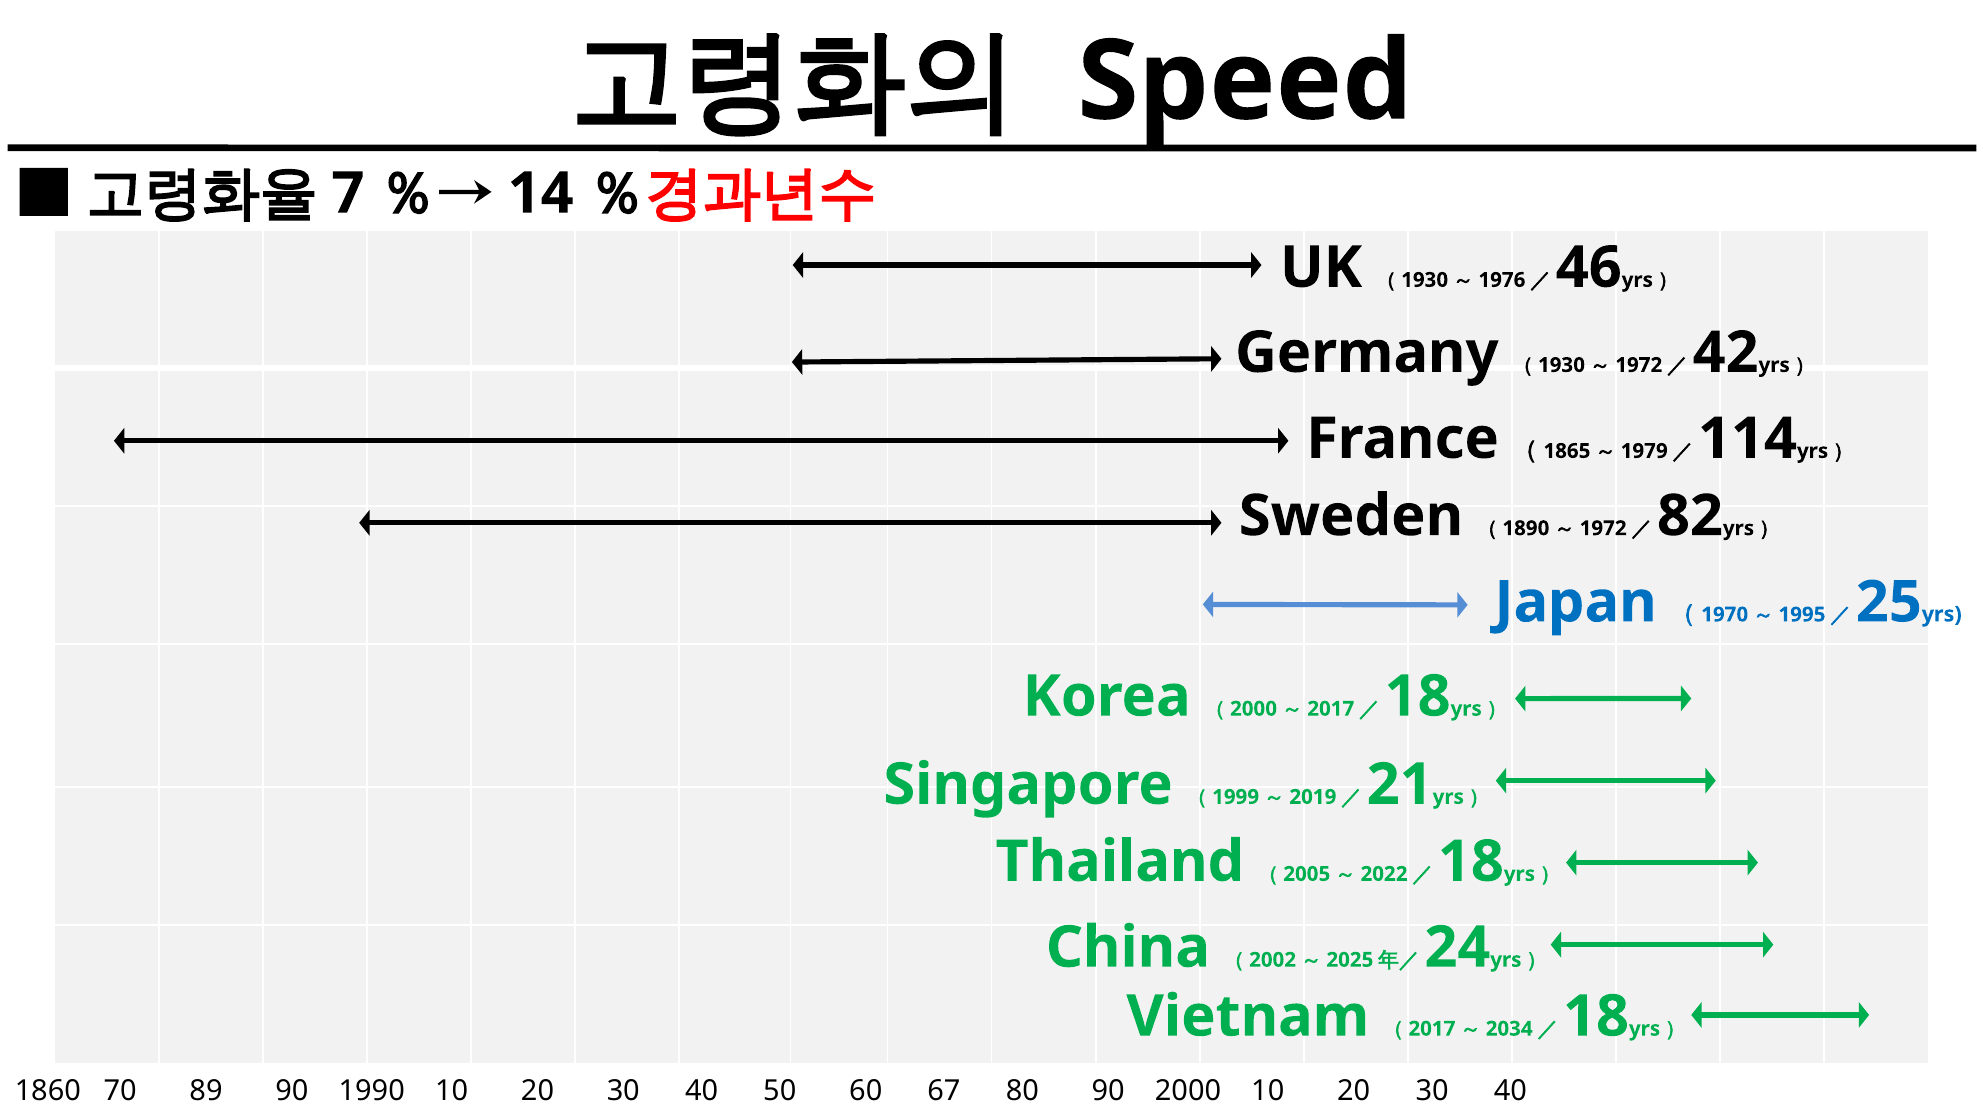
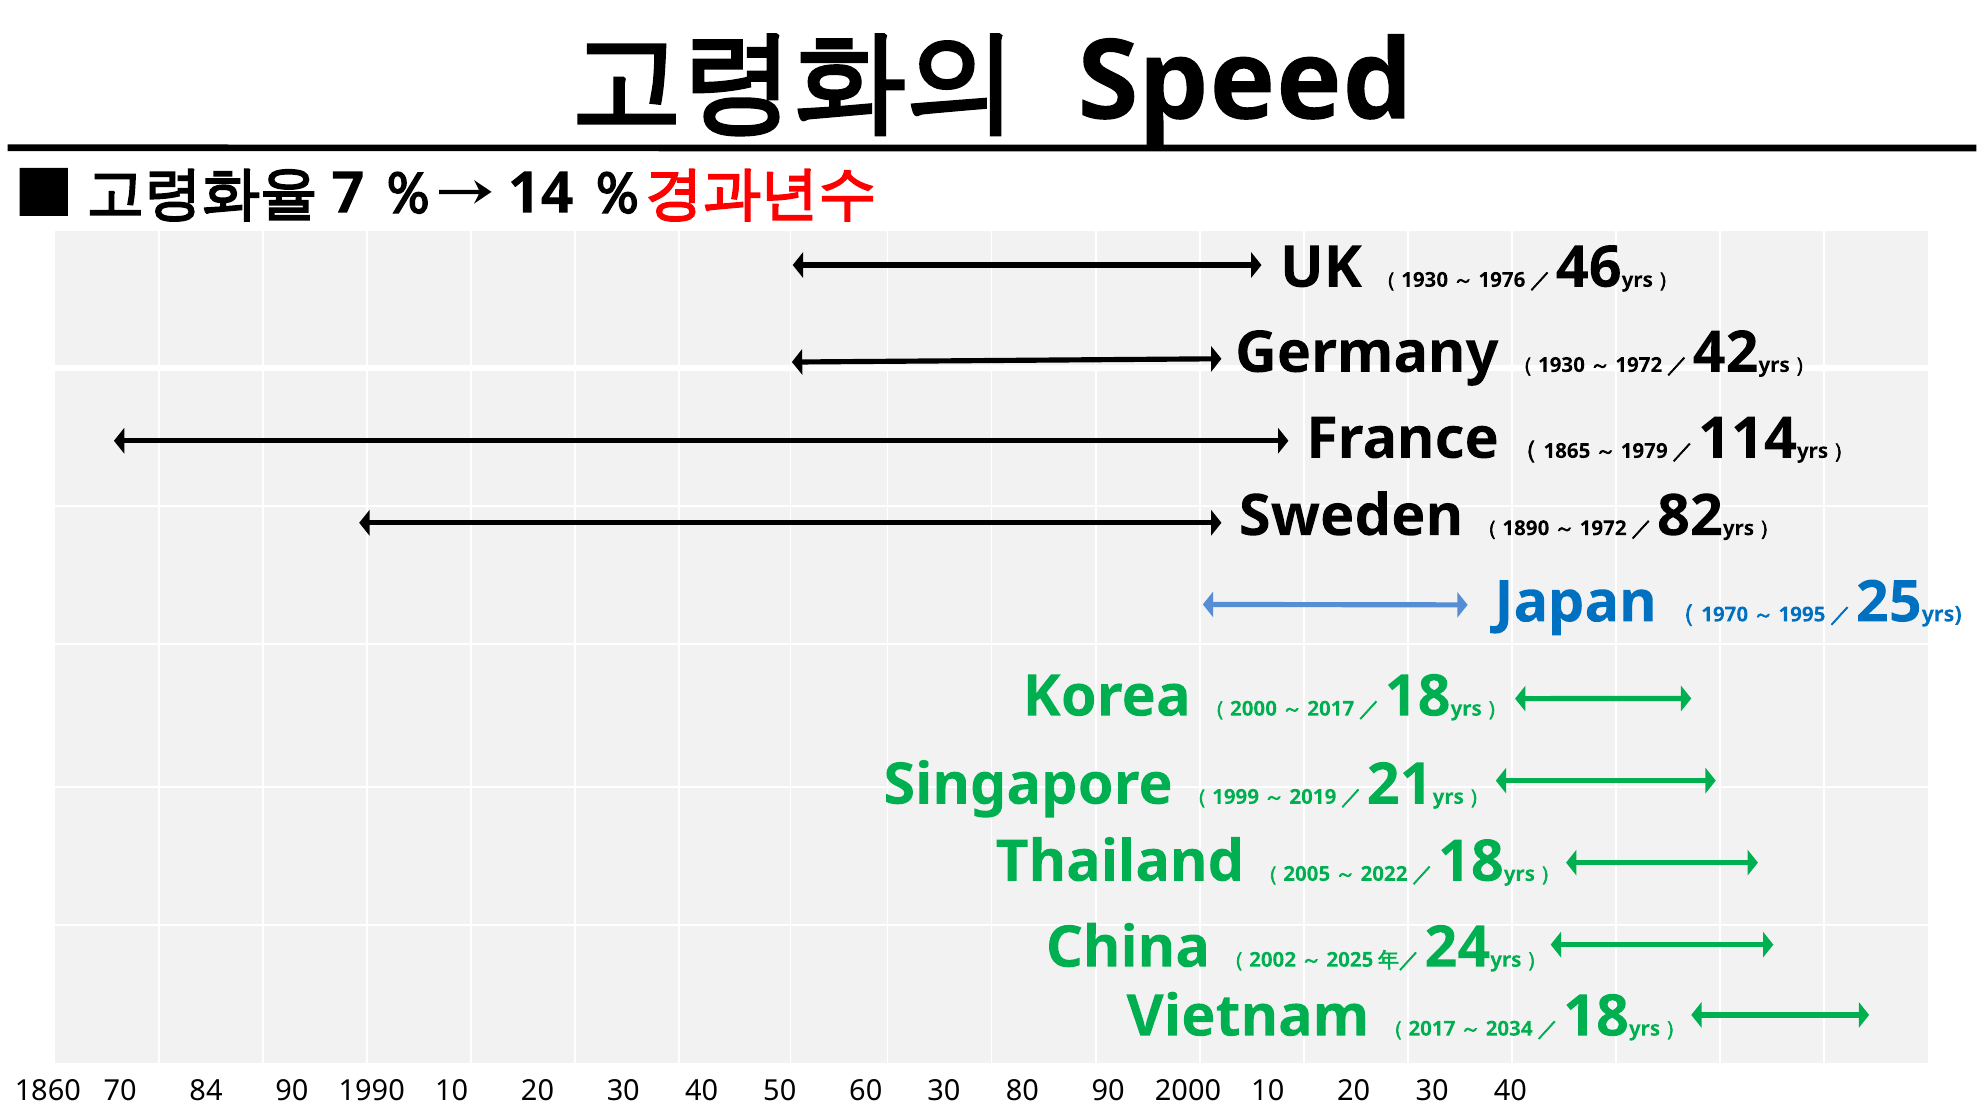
89: 89 -> 84 (206, 1091)
60 67: 67 -> 30 (944, 1091)
